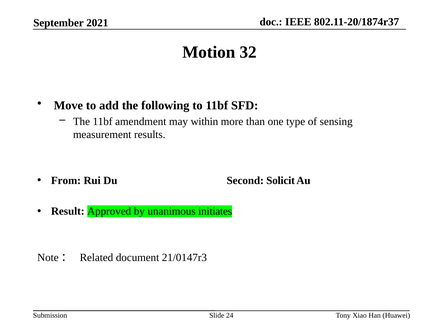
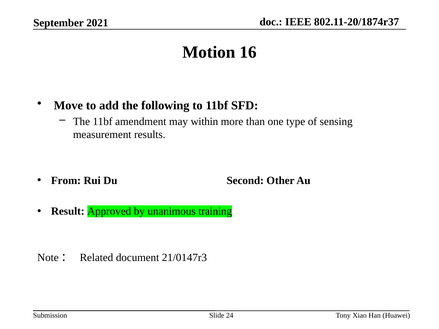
32: 32 -> 16 (248, 52)
Solicit: Solicit -> Other (281, 181)
initiates: initiates -> training (215, 211)
